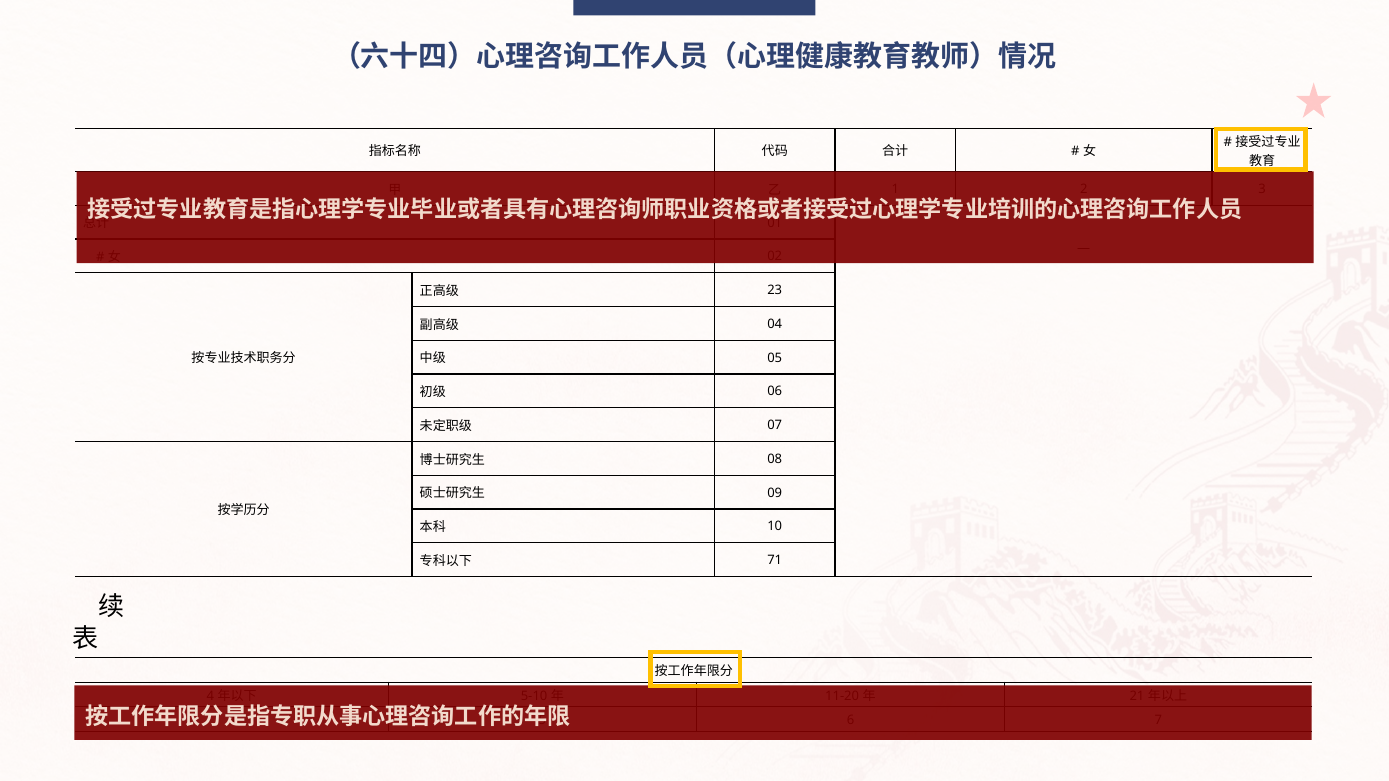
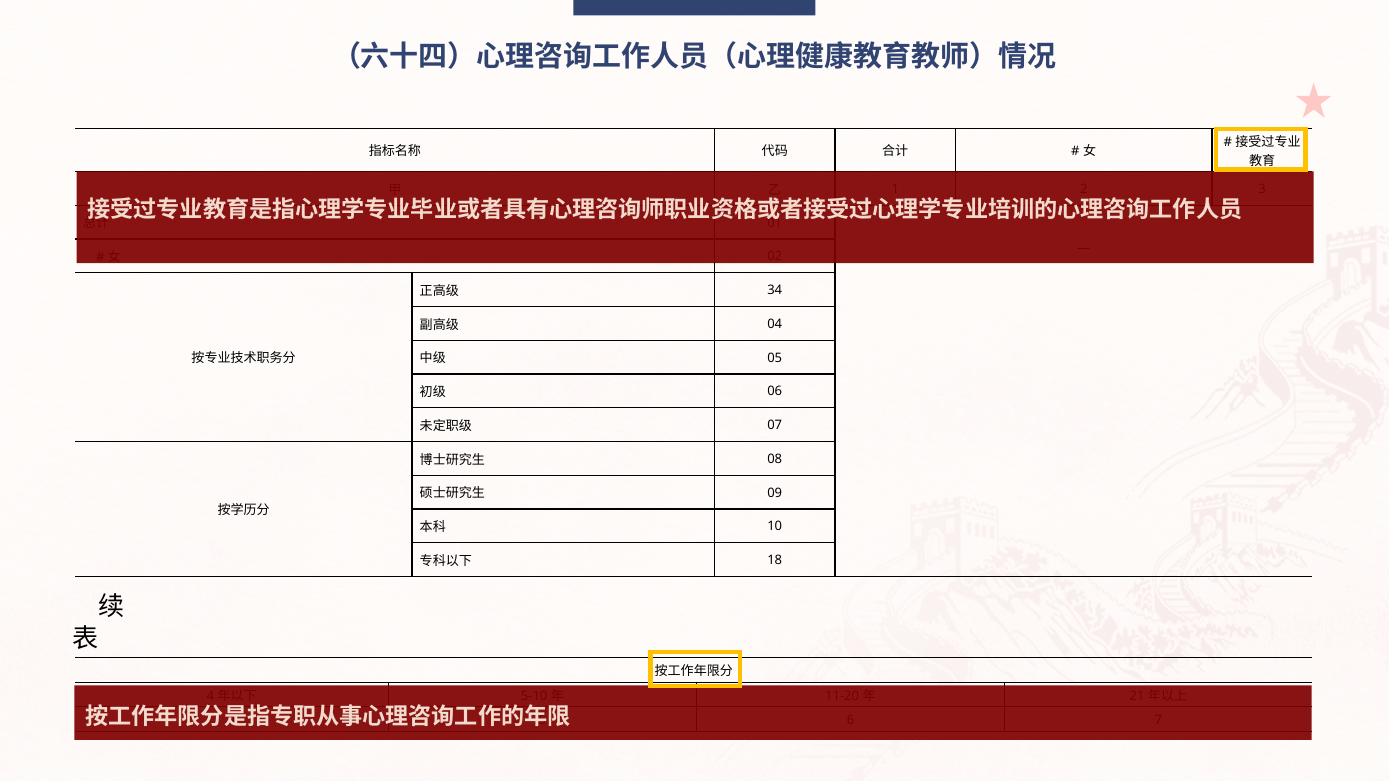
23: 23 -> 34 (775, 291)
71: 71 -> 18 (775, 561)
